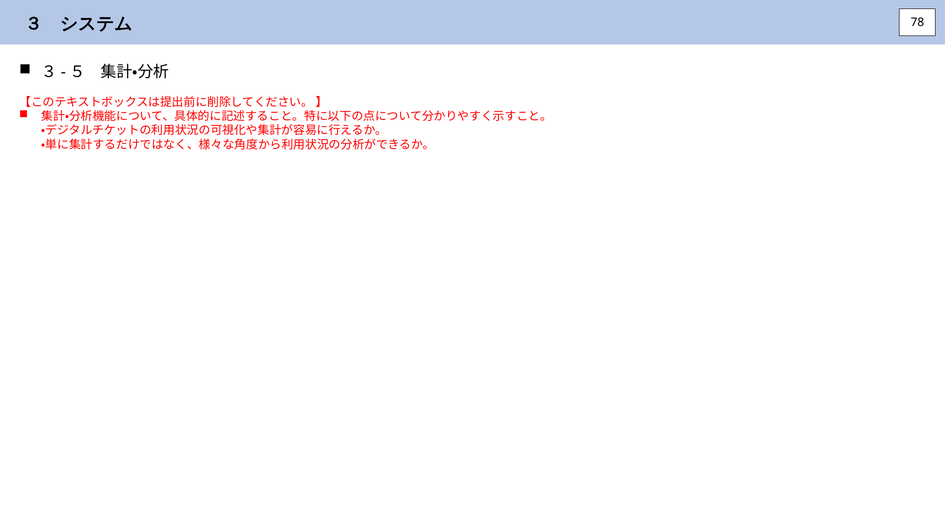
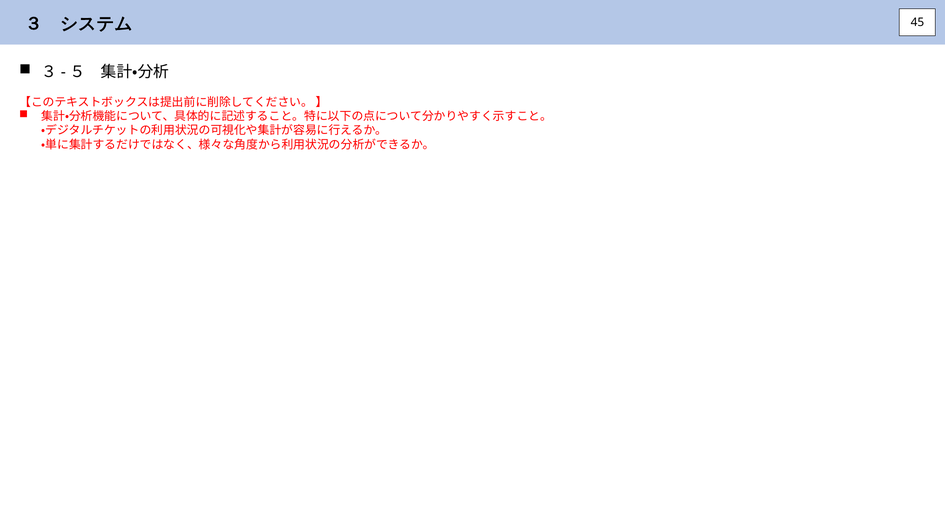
78: 78 -> 45 (917, 22)
